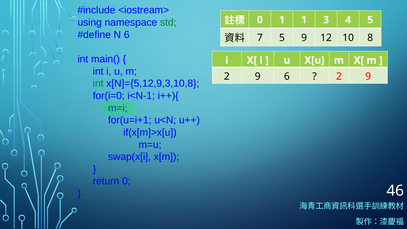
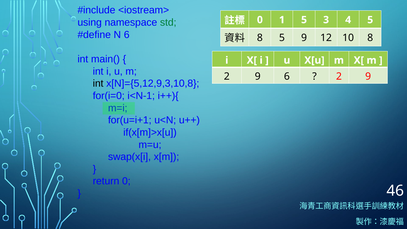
1 1: 1 -> 5 (304, 20)
7: 7 -> 8 (260, 38)
int colour: green -> black (98, 84)
